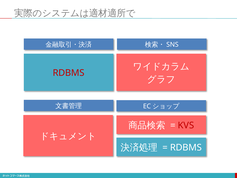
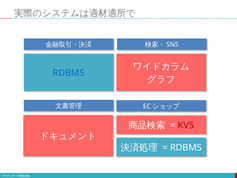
RDBMS colour: red -> blue (69, 73)
